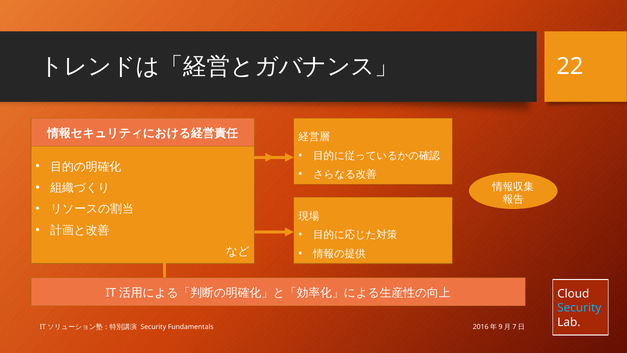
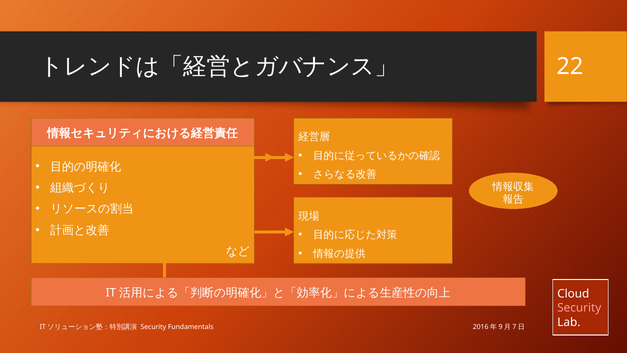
Security colour: light blue -> pink (579, 308)
